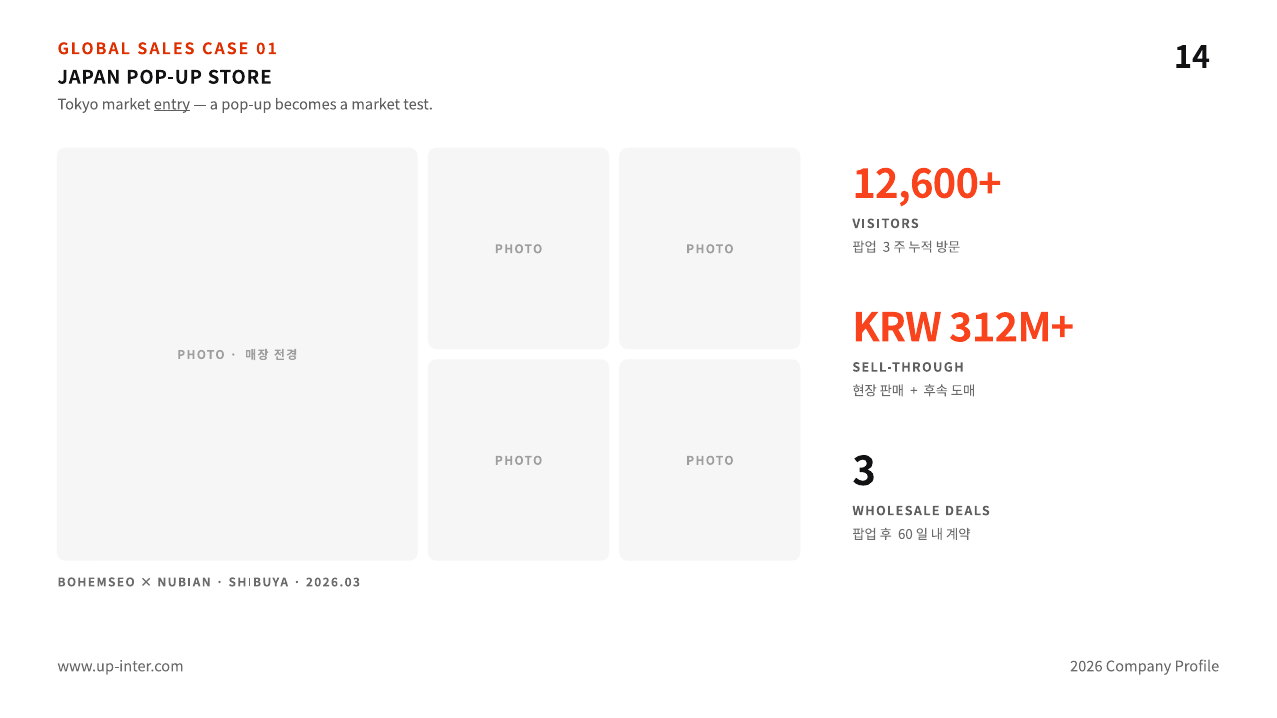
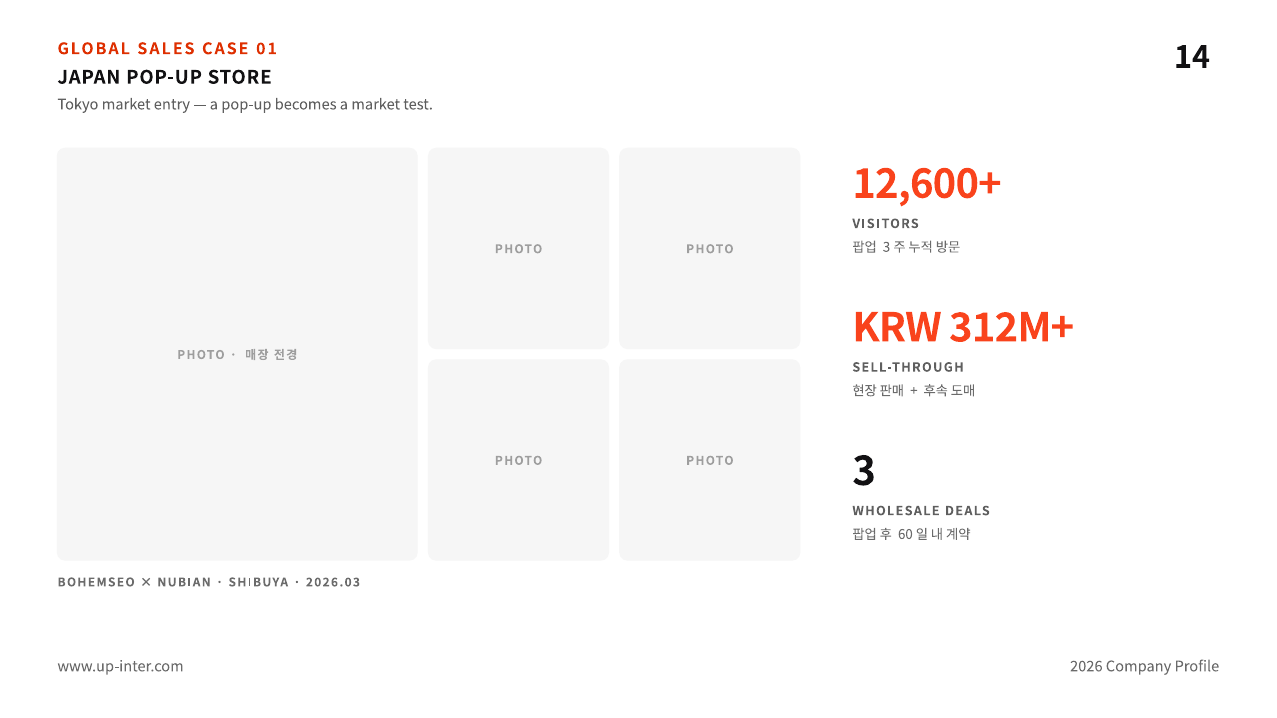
entry underline: present -> none (172, 105)
